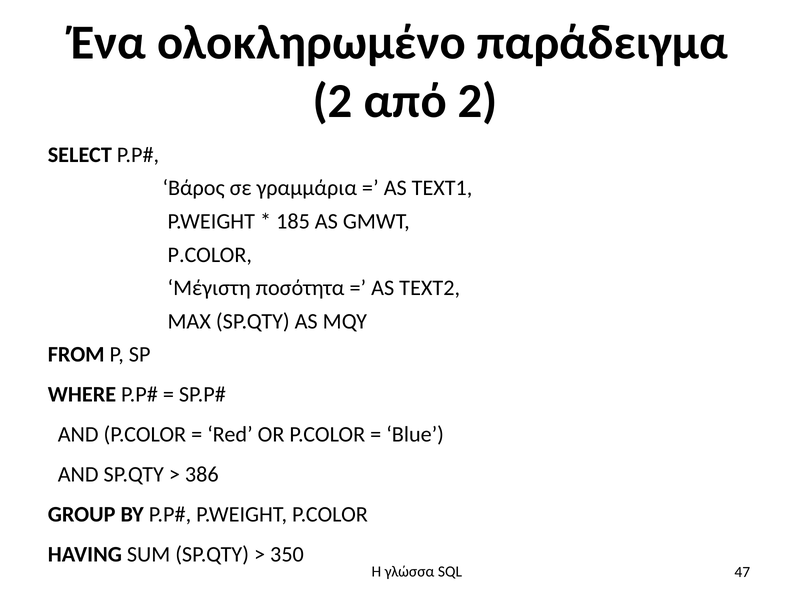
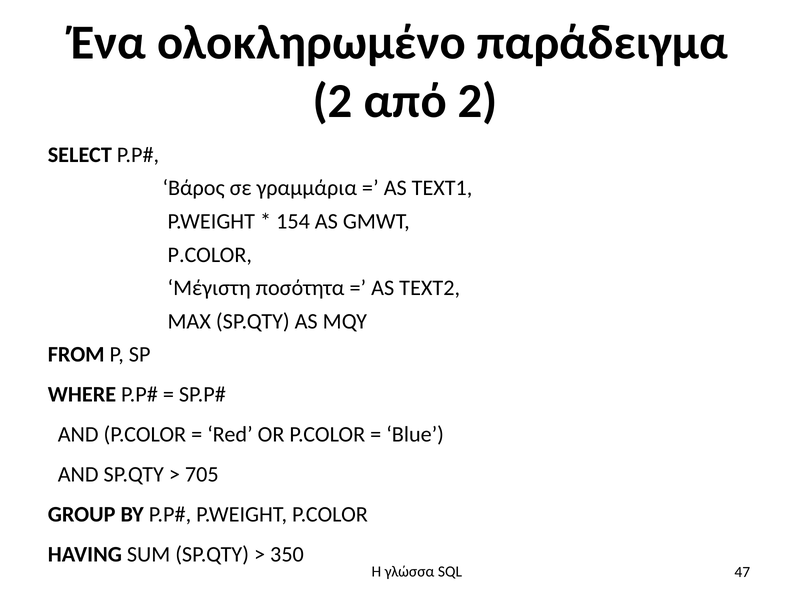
185: 185 -> 154 (293, 221)
386: 386 -> 705 (202, 474)
